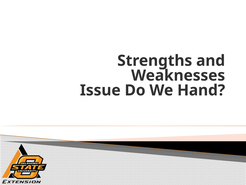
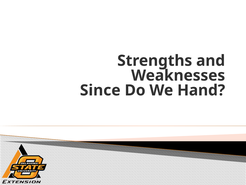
Issue: Issue -> Since (100, 90)
